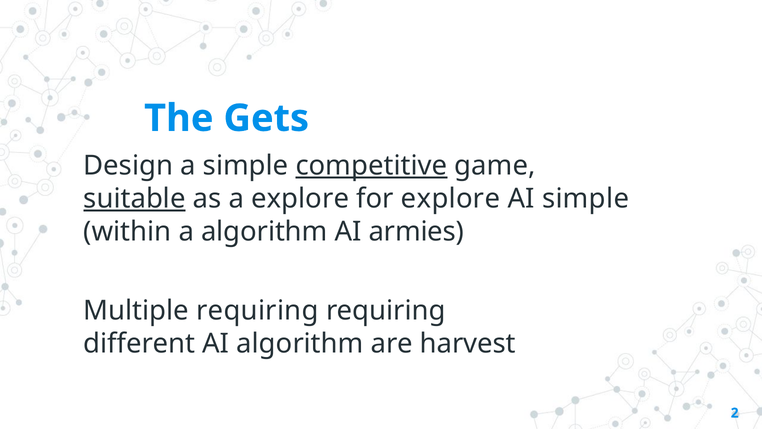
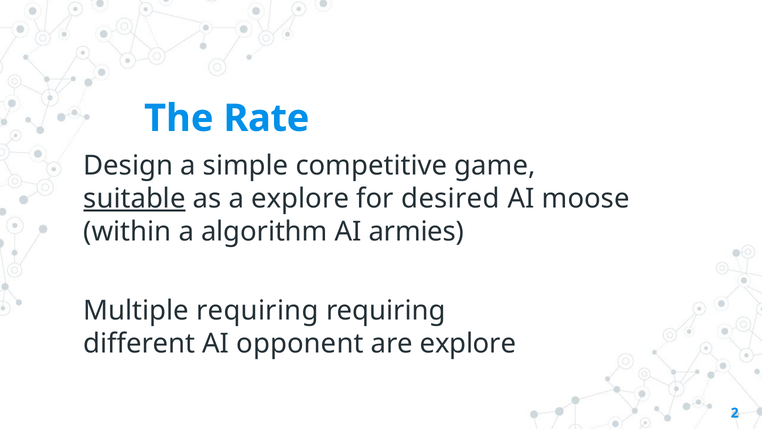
Gets: Gets -> Rate (266, 118)
competitive underline: present -> none (371, 166)
for explore: explore -> desired (451, 199)
AI simple: simple -> moose (586, 199)
AI algorithm: algorithm -> opponent (300, 343)
are harvest: harvest -> explore (468, 343)
